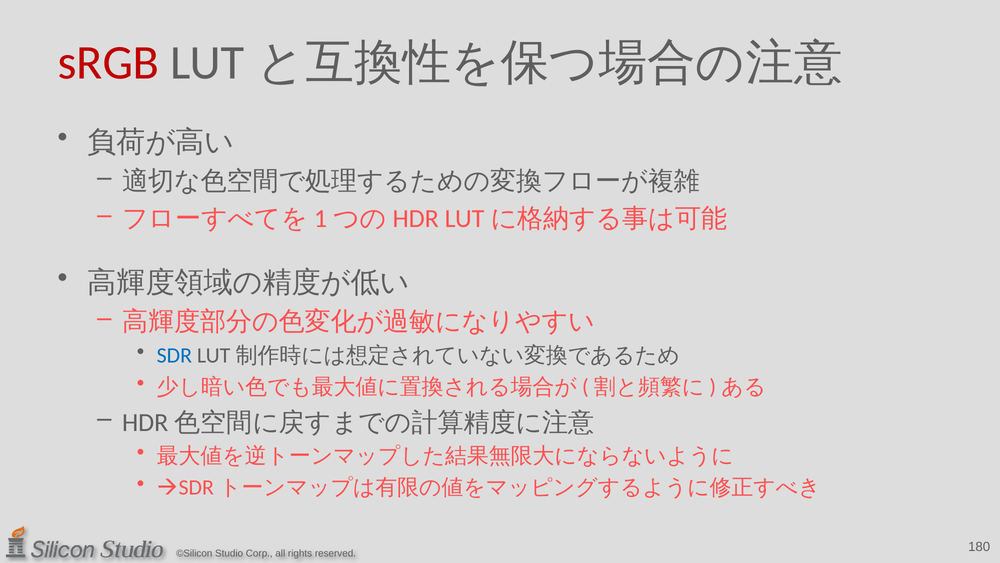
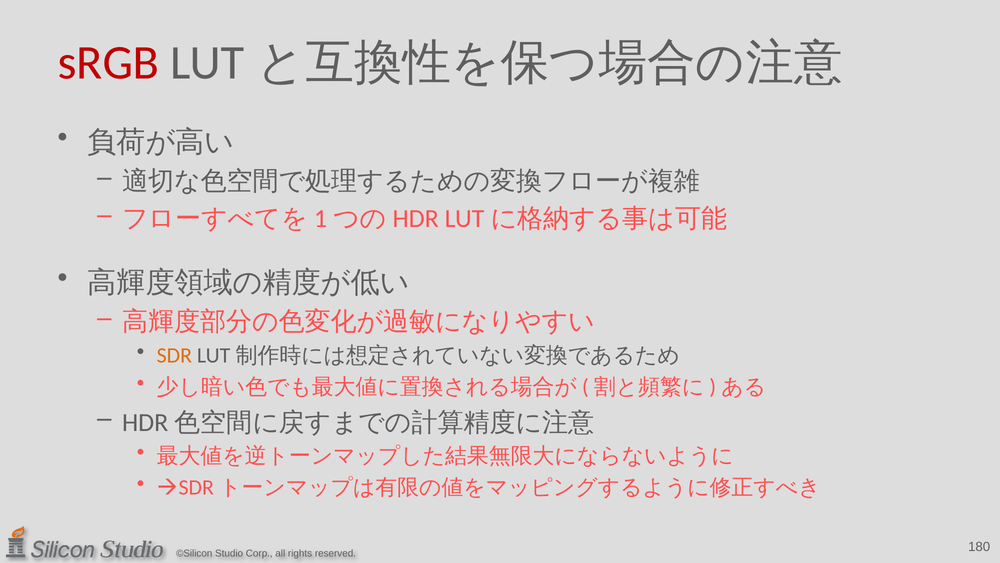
SDR colour: blue -> orange (174, 355)
